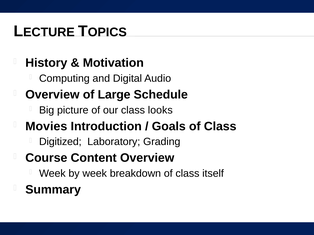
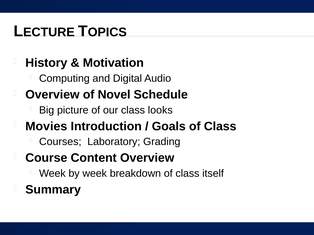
Large: Large -> Novel (114, 95)
Digitized: Digitized -> Courses (60, 142)
